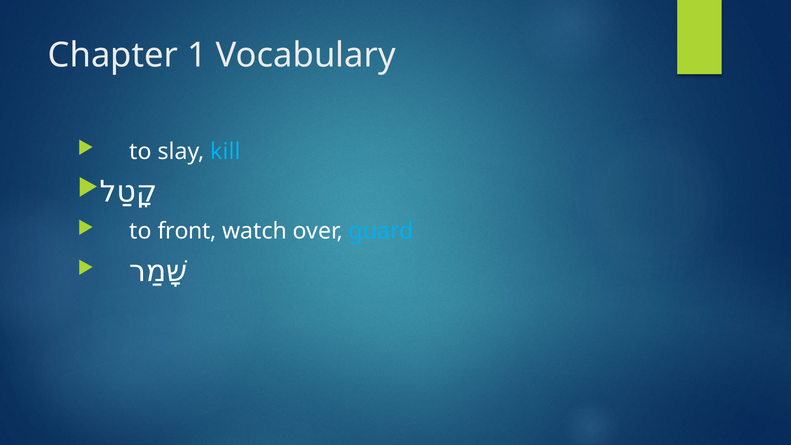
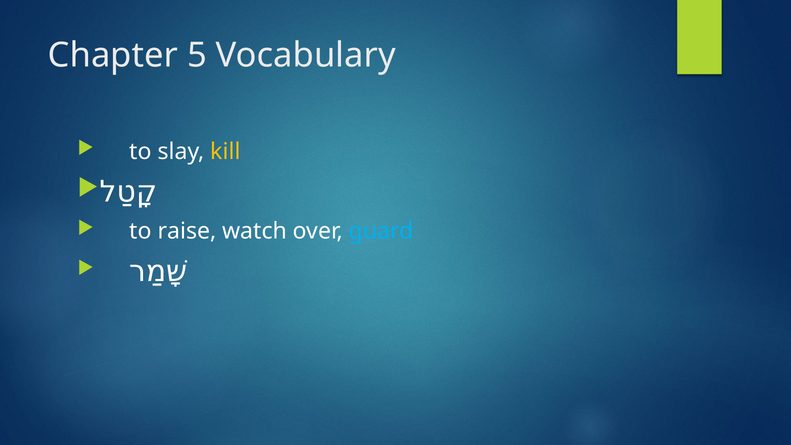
1: 1 -> 5 (197, 56)
kill colour: light blue -> yellow (226, 152)
front: front -> raise (187, 231)
